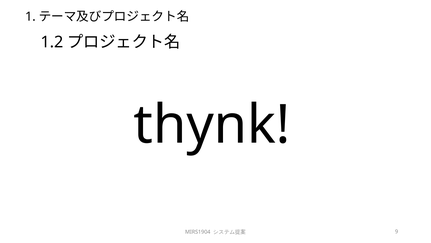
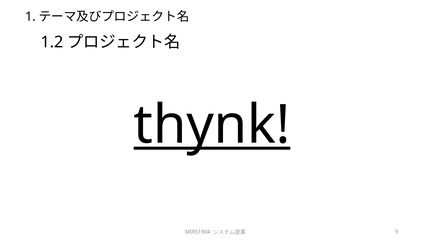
thynk underline: none -> present (212, 125)
